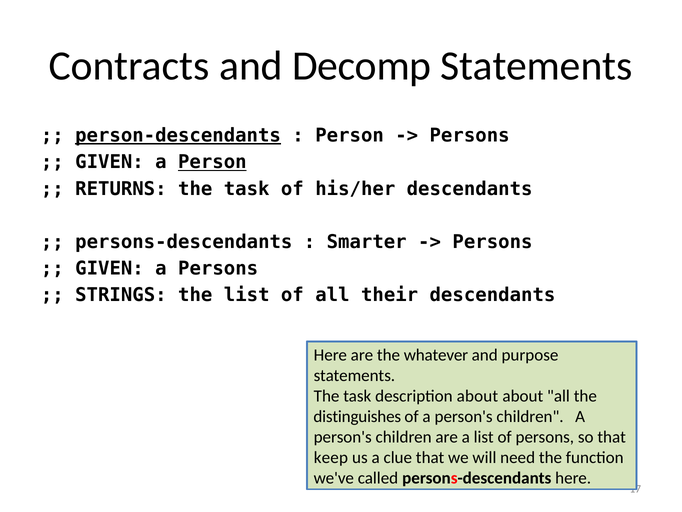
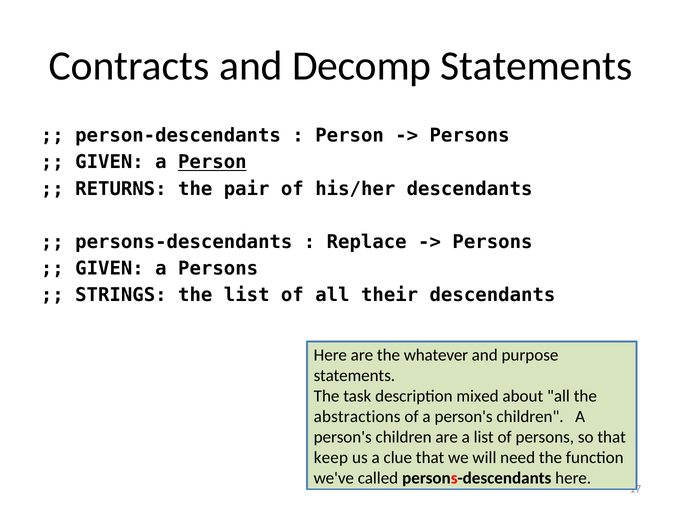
person-descendants underline: present -> none (178, 135)
RETURNS the task: task -> pair (247, 189)
Smarter: Smarter -> Replace (367, 242)
description about: about -> mixed (478, 396)
distinguishes: distinguishes -> abstractions (357, 416)
